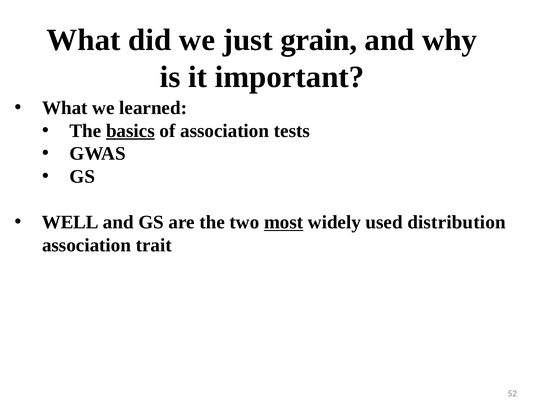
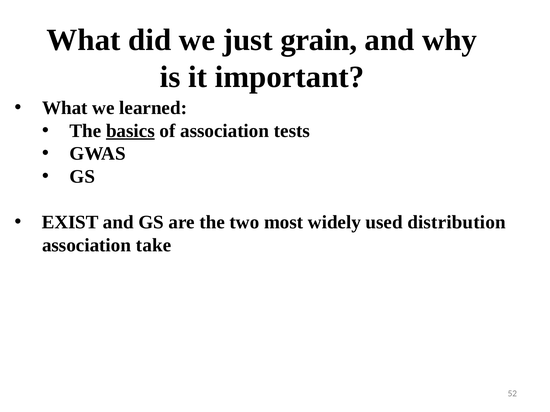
WELL: WELL -> EXIST (70, 223)
most underline: present -> none (284, 223)
trait: trait -> take (154, 246)
